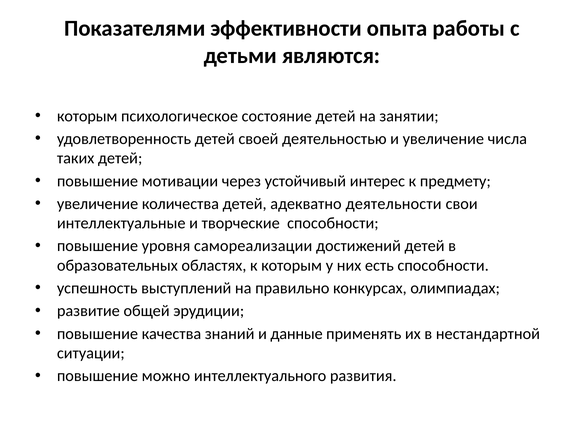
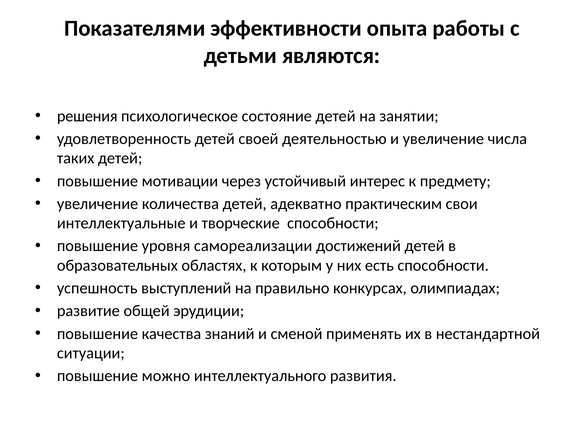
которым: которым -> решения (87, 116)
деятельности: деятельности -> практическим (394, 204)
данные: данные -> сменой (297, 334)
